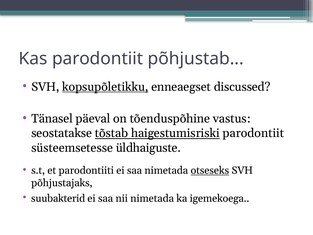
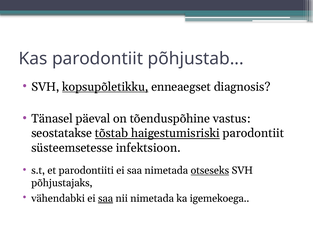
discussed: discussed -> diagnosis (242, 87)
üldhaiguste: üldhaiguste -> infektsioon (148, 148)
suubakterid: suubakterid -> vähendabki (58, 198)
saa underline: none -> present (106, 198)
